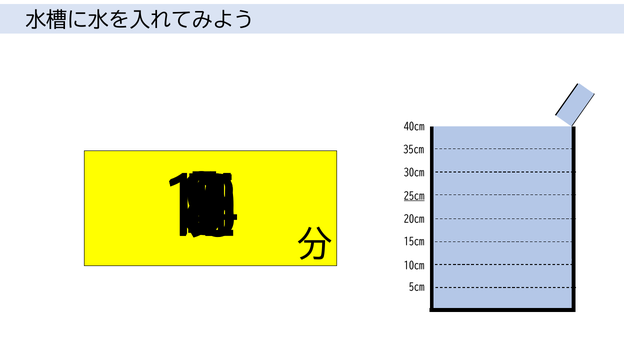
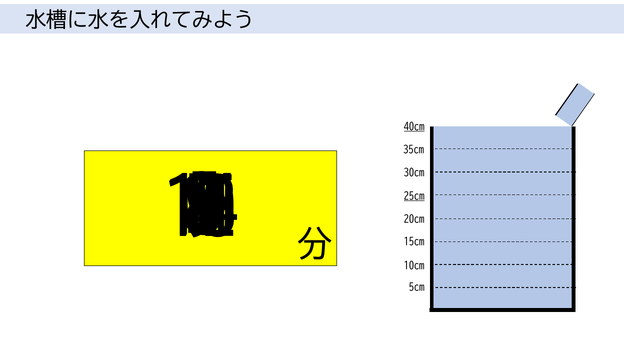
40cm underline: none -> present (414, 127)
